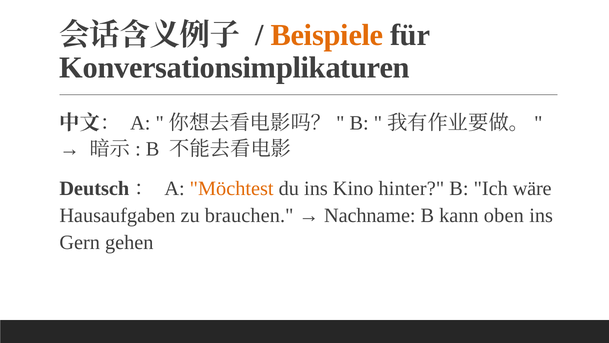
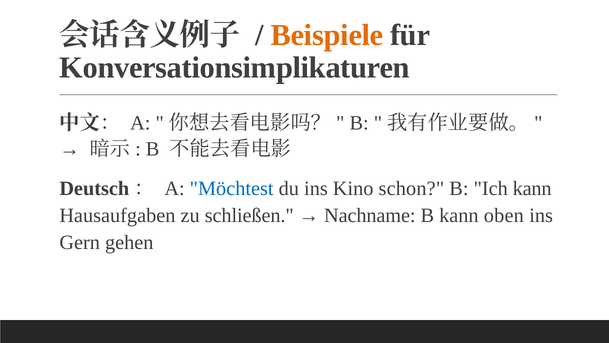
Möchtest colour: orange -> blue (232, 188)
hinter: hinter -> schon (411, 188)
Ich wäre: wäre -> kann (532, 188)
brauchen: brauchen -> schließen (249, 215)
